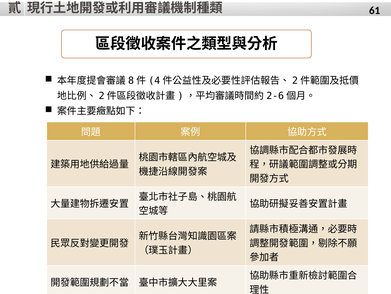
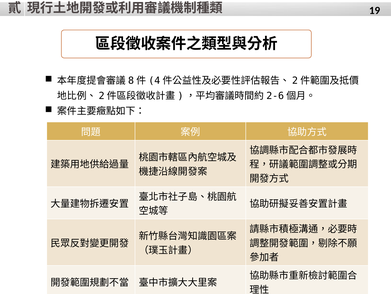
61: 61 -> 19 (375, 11)
